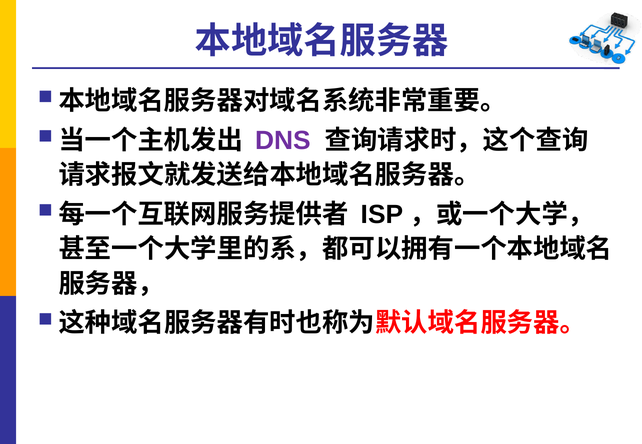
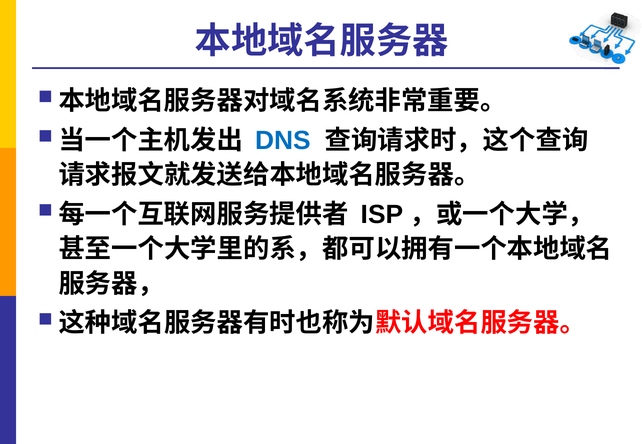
DNS colour: purple -> blue (283, 141)
